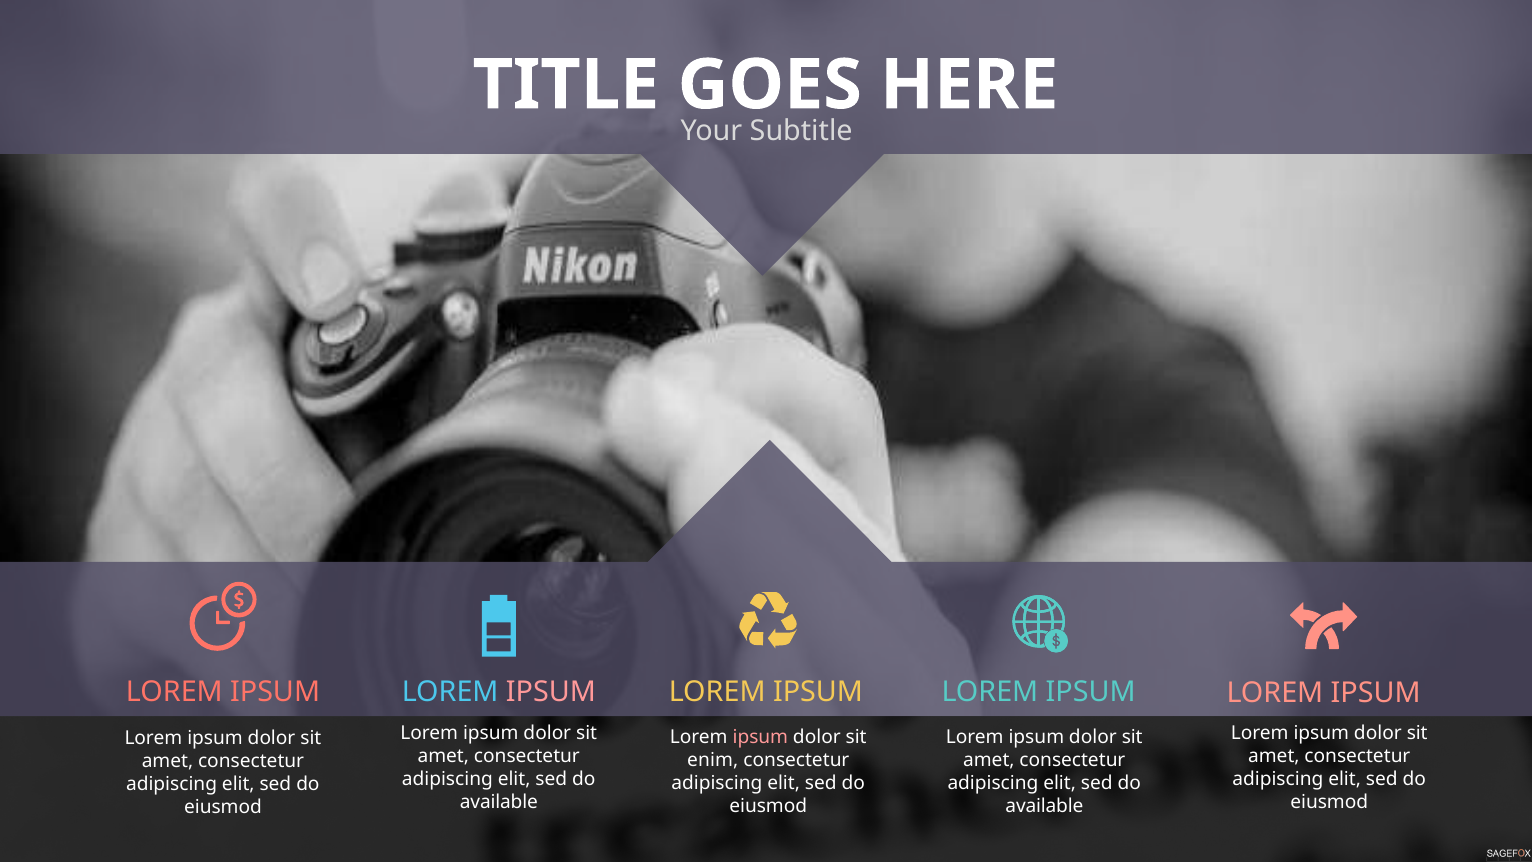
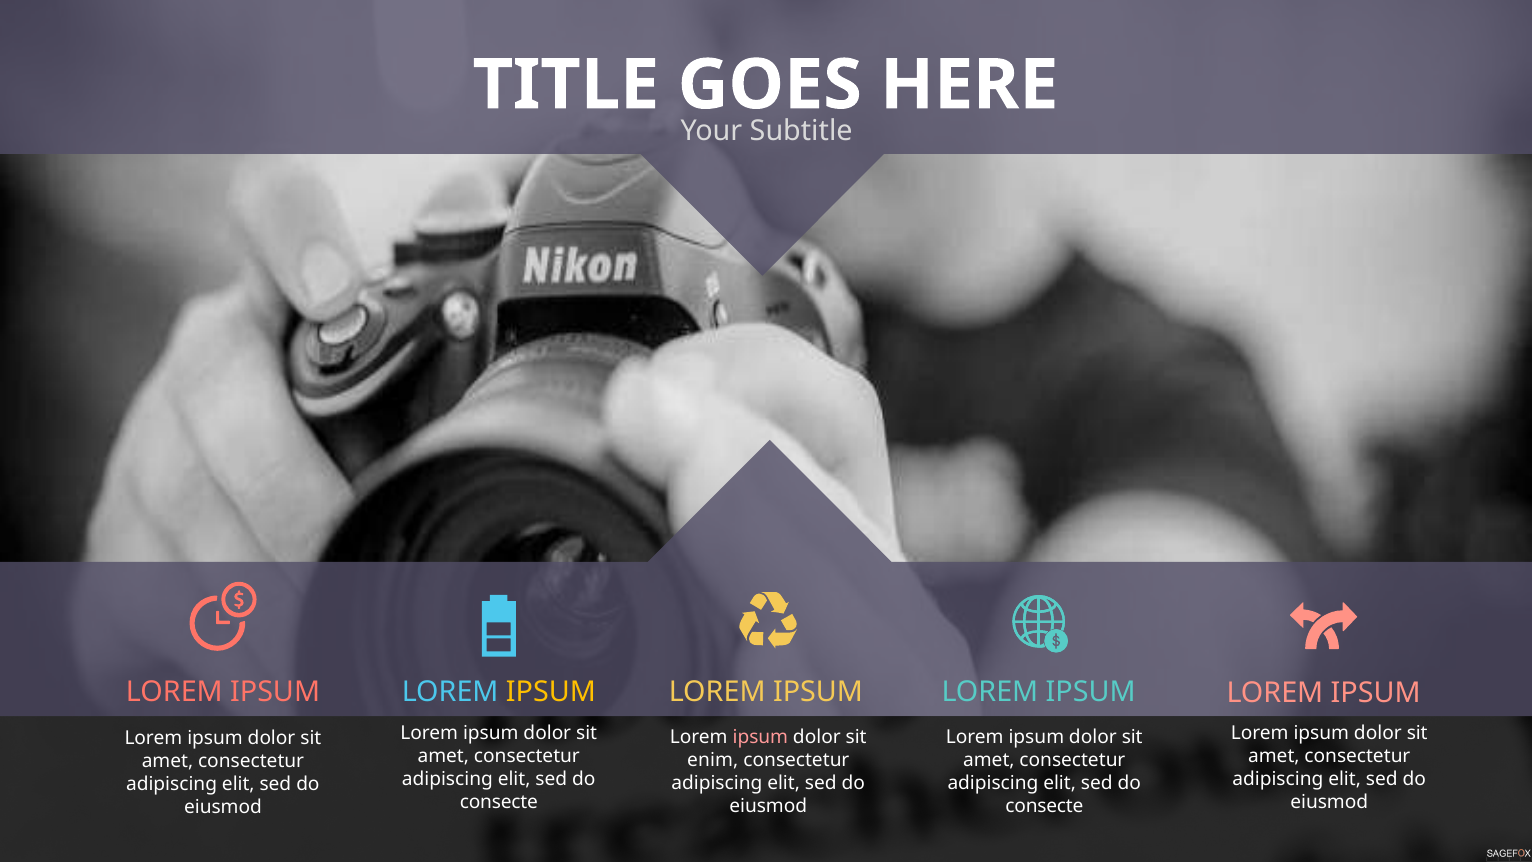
IPSUM colour: pink -> yellow (551, 692)
available: available -> consecte (499, 802)
available: available -> consecte (1044, 806)
